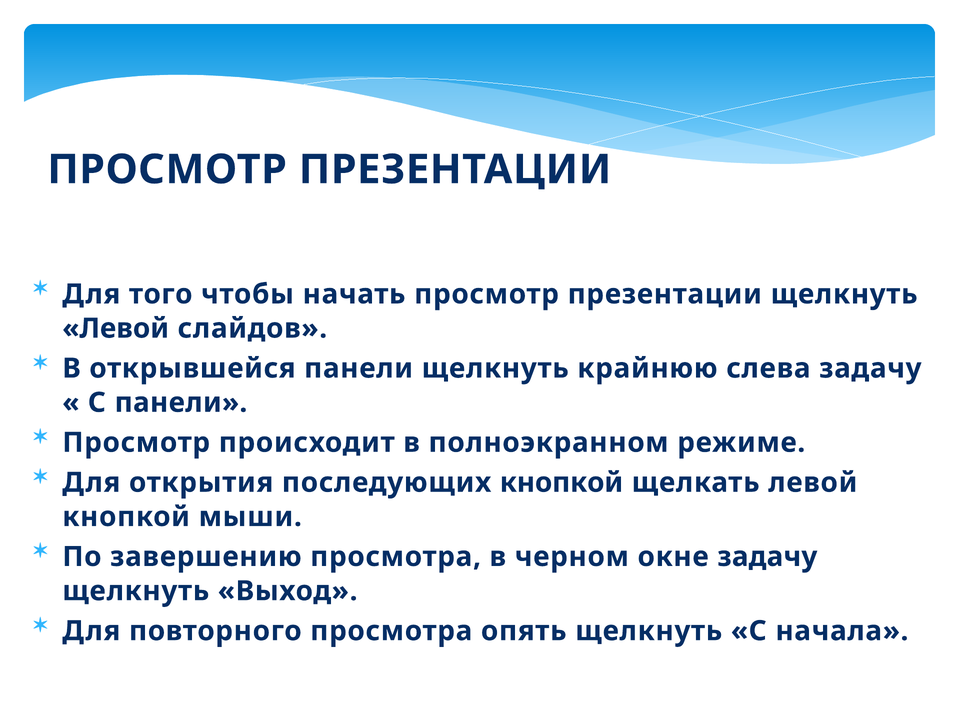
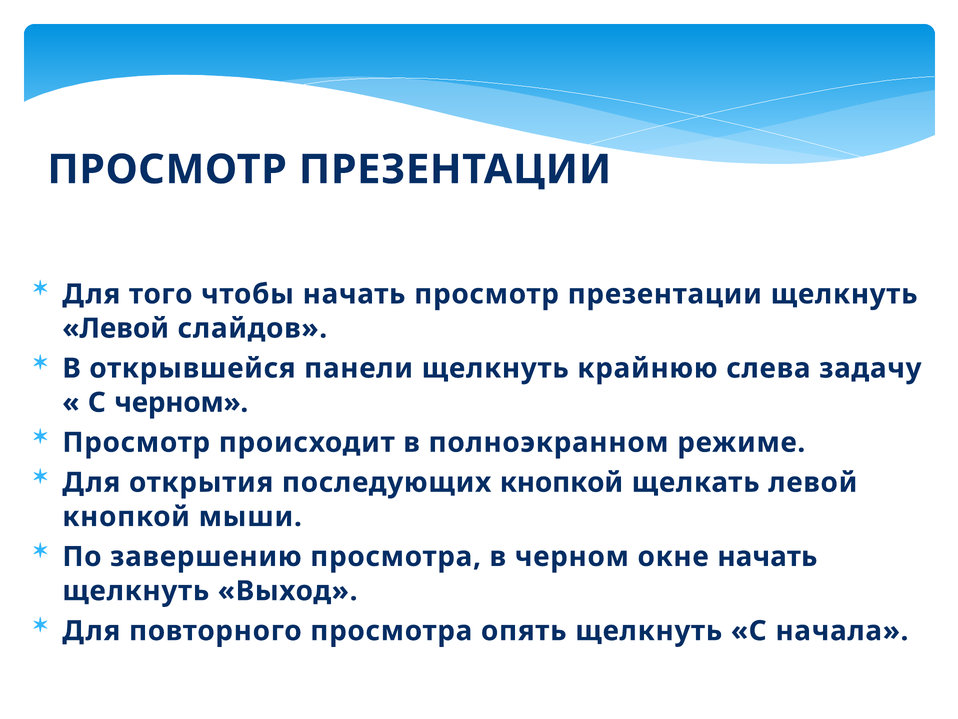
С панели: панели -> черном (181, 402)
окне задачу: задачу -> начать (767, 556)
